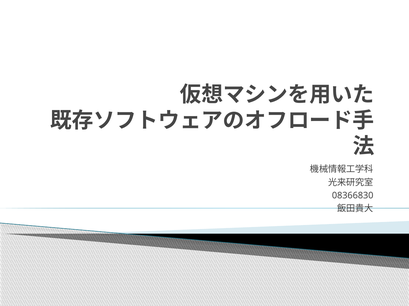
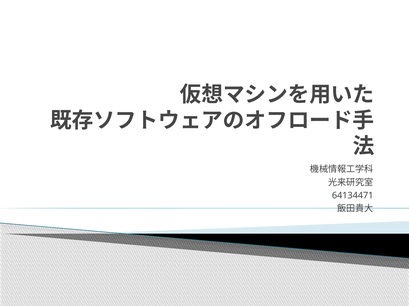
08366830: 08366830 -> 64134471 (353, 196)
